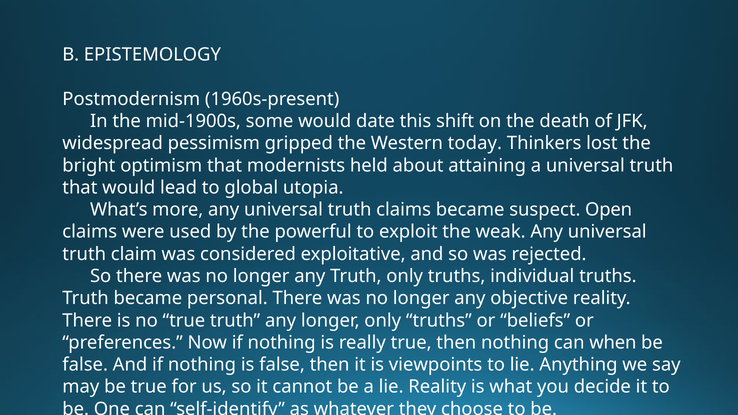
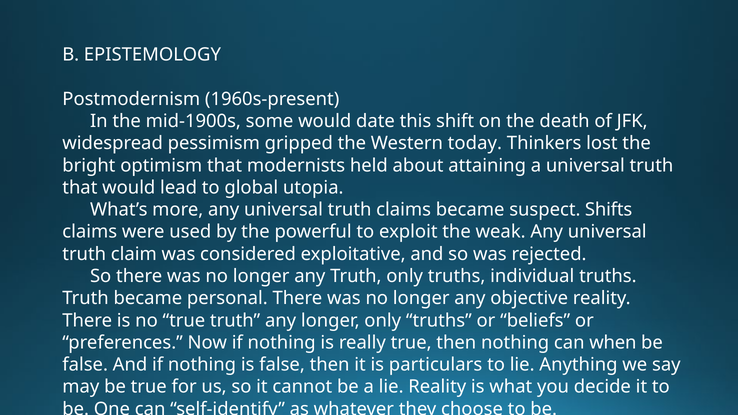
Open: Open -> Shifts (609, 210)
viewpoints: viewpoints -> particulars (436, 365)
